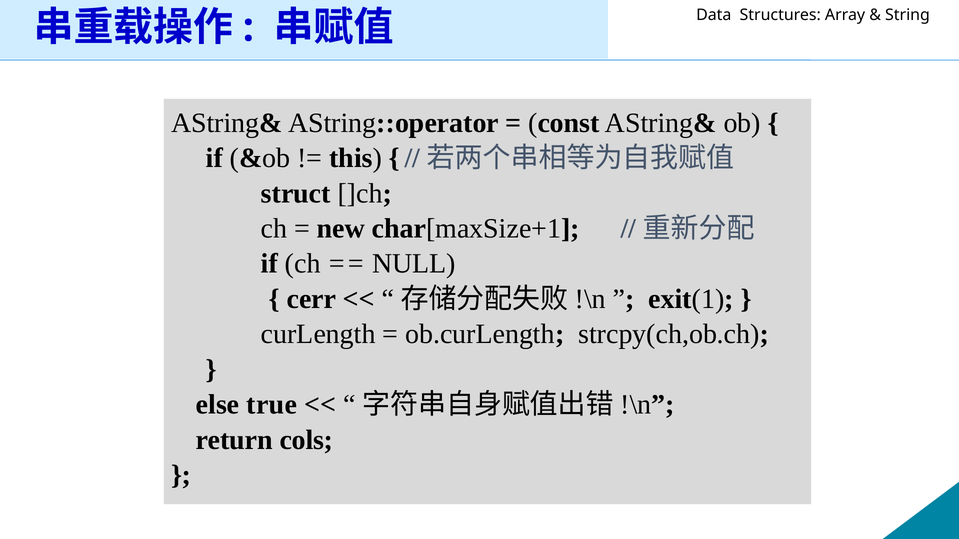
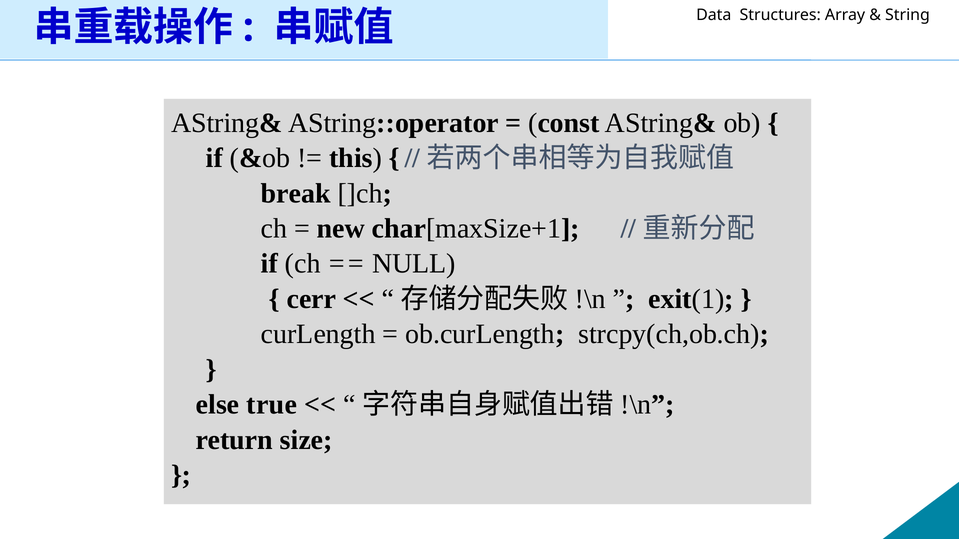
struct: struct -> break (296, 193)
cols: cols -> size (306, 440)
